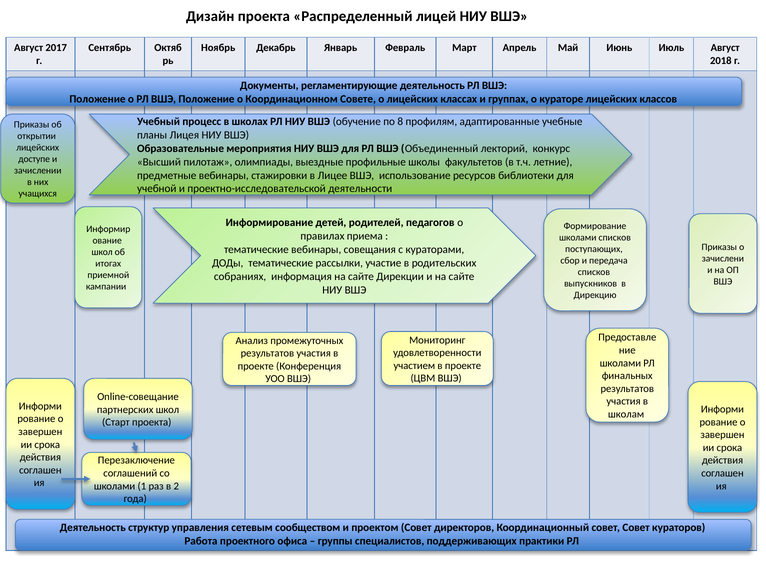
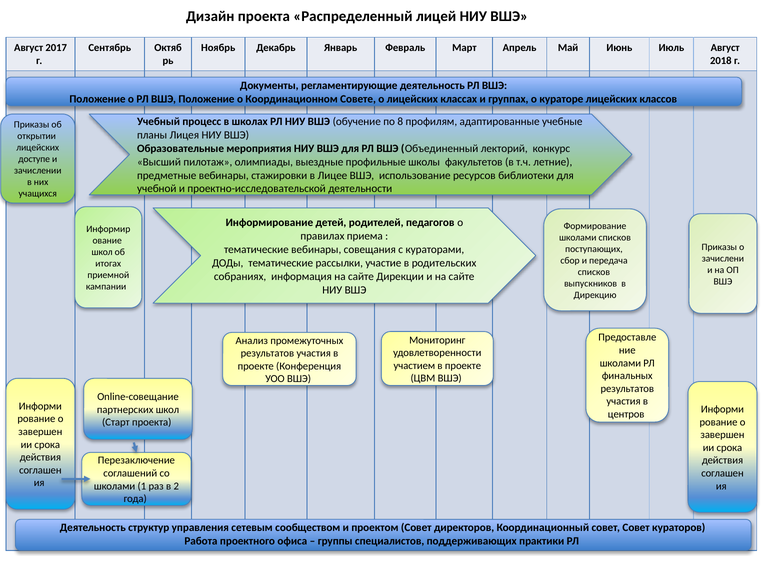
школам: школам -> центров (626, 414)
